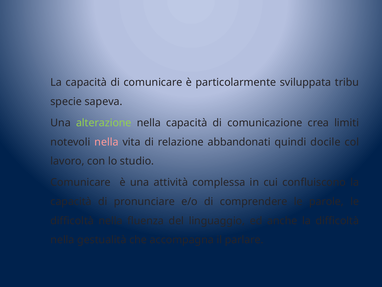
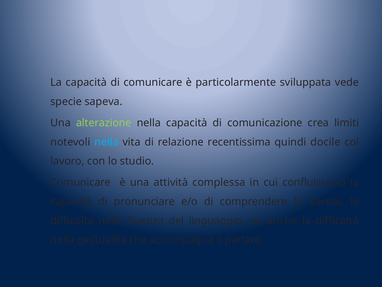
tribu: tribu -> vede (347, 82)
nella colour: pink -> light blue (106, 142)
abbandonati: abbandonati -> recentissima (239, 142)
